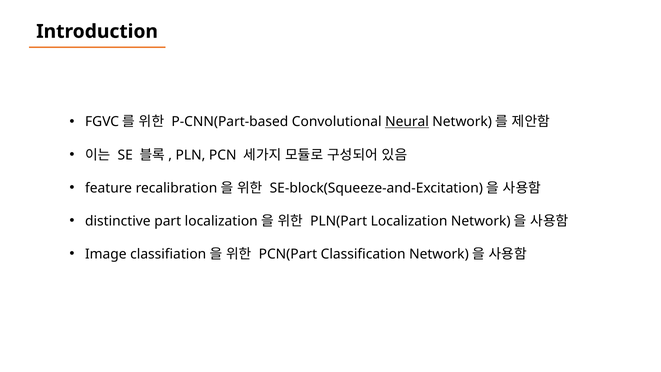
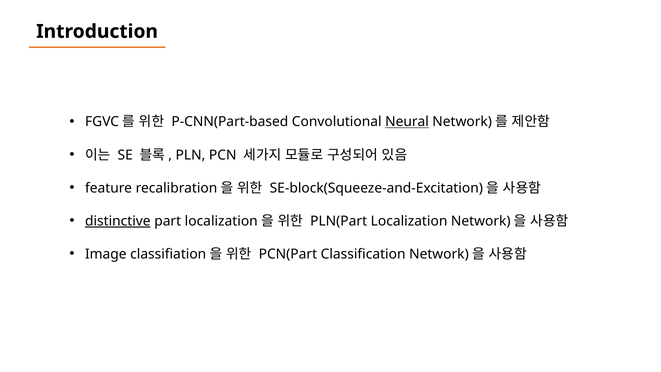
distinctive underline: none -> present (118, 221)
